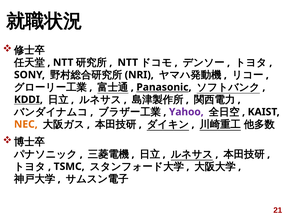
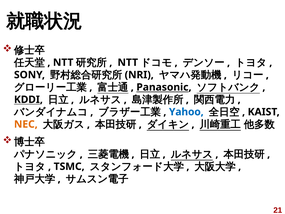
Yahoo colour: purple -> blue (186, 112)
